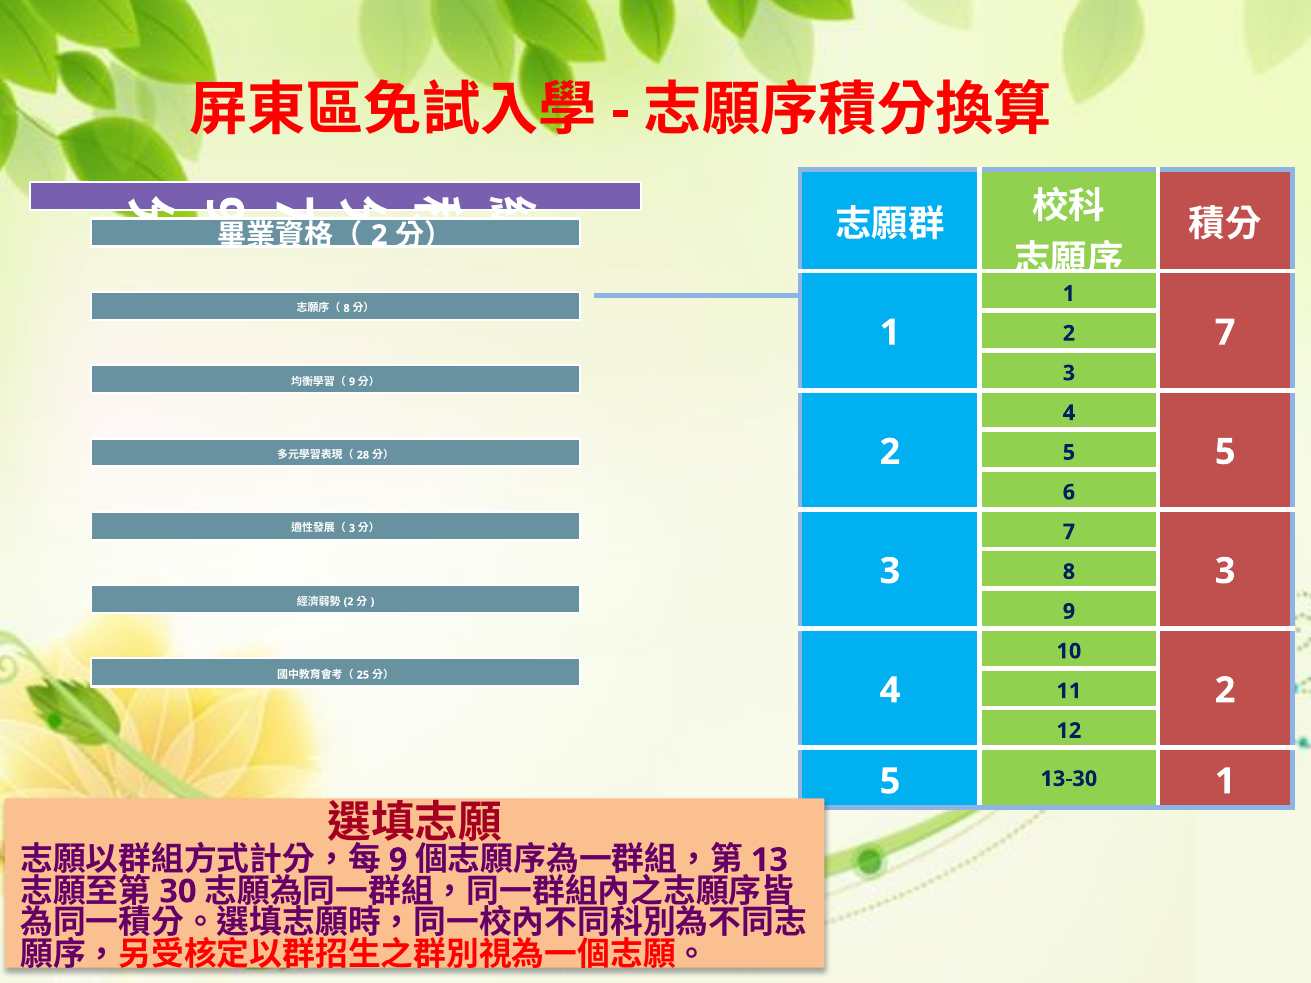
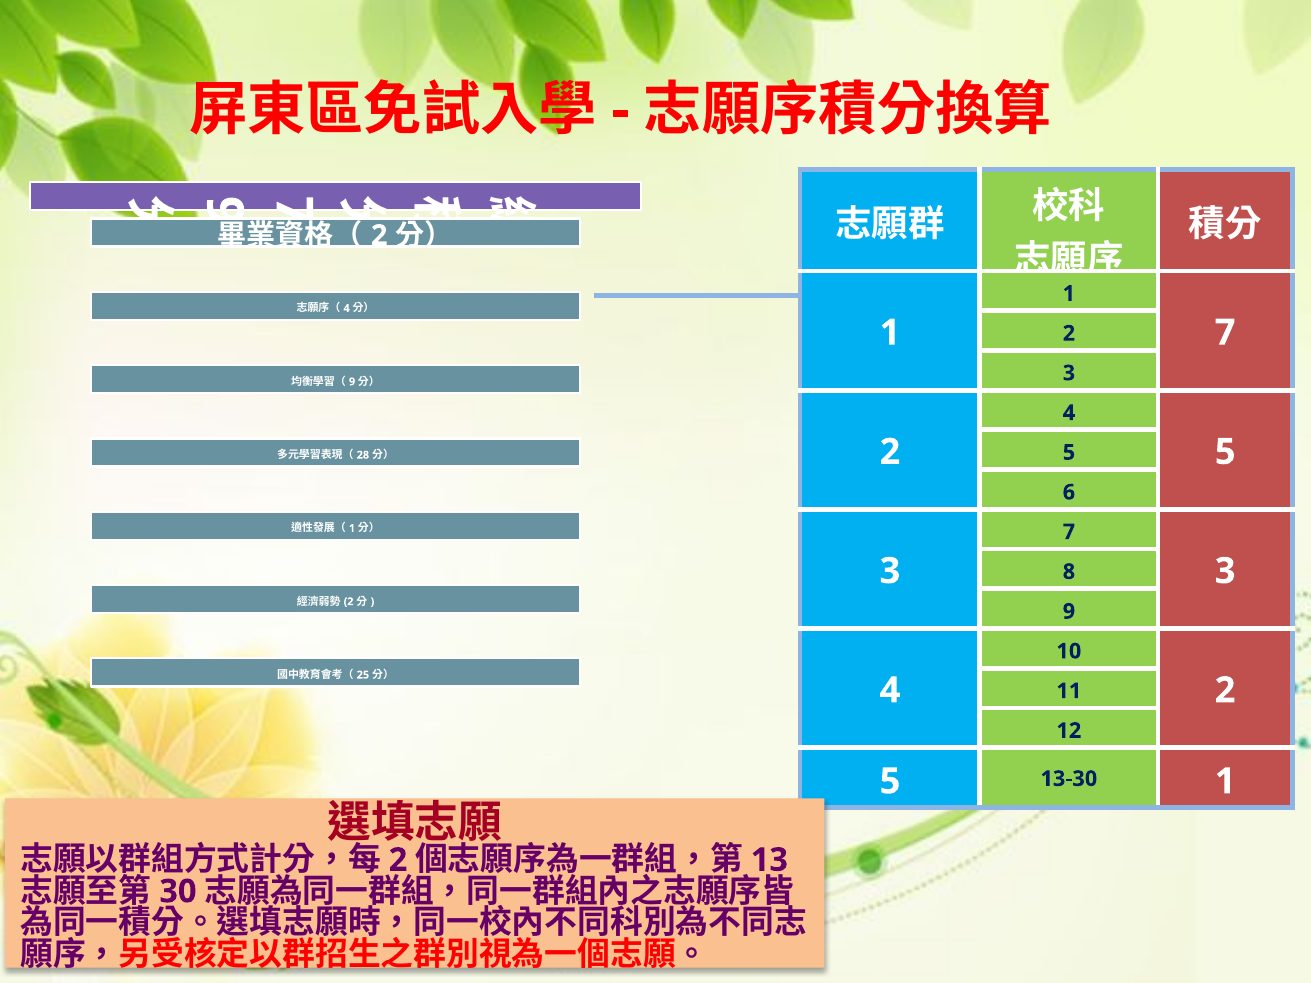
8: 8 -> 4 (347, 308)
3: 3 -> 1 (352, 528)
9: 9 -> 2 (398, 860)
